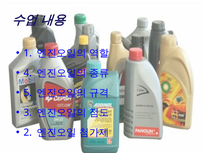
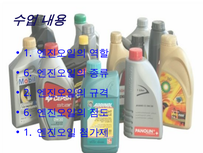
4: 4 -> 6 (28, 73)
5: 5 -> 2 (28, 92)
3: 3 -> 6 (28, 112)
2: 2 -> 1 (28, 132)
